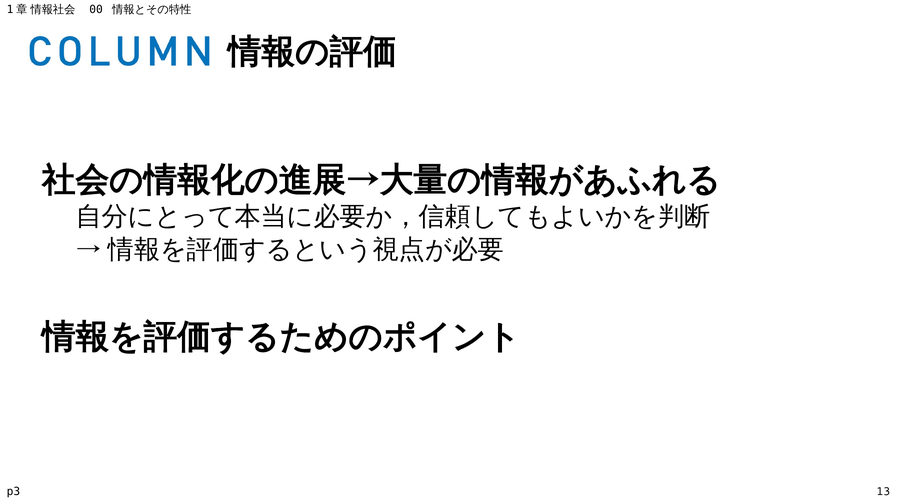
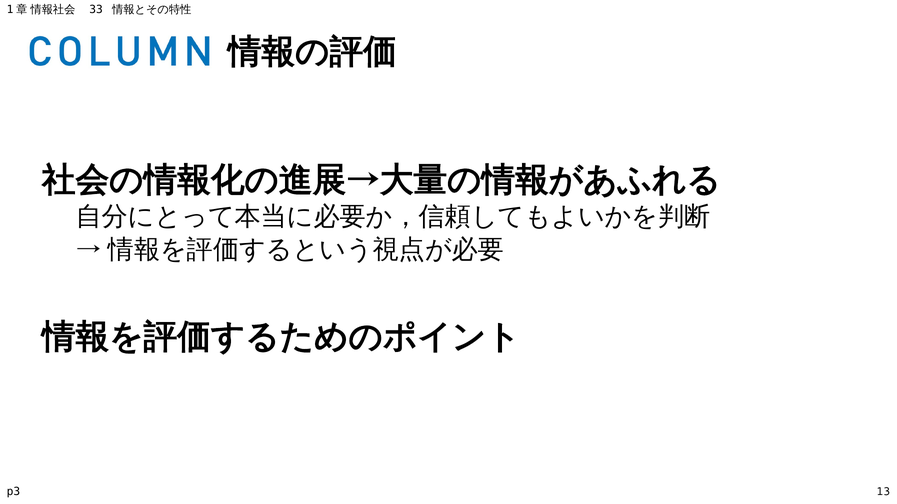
00: 00 -> 33 (96, 9)
